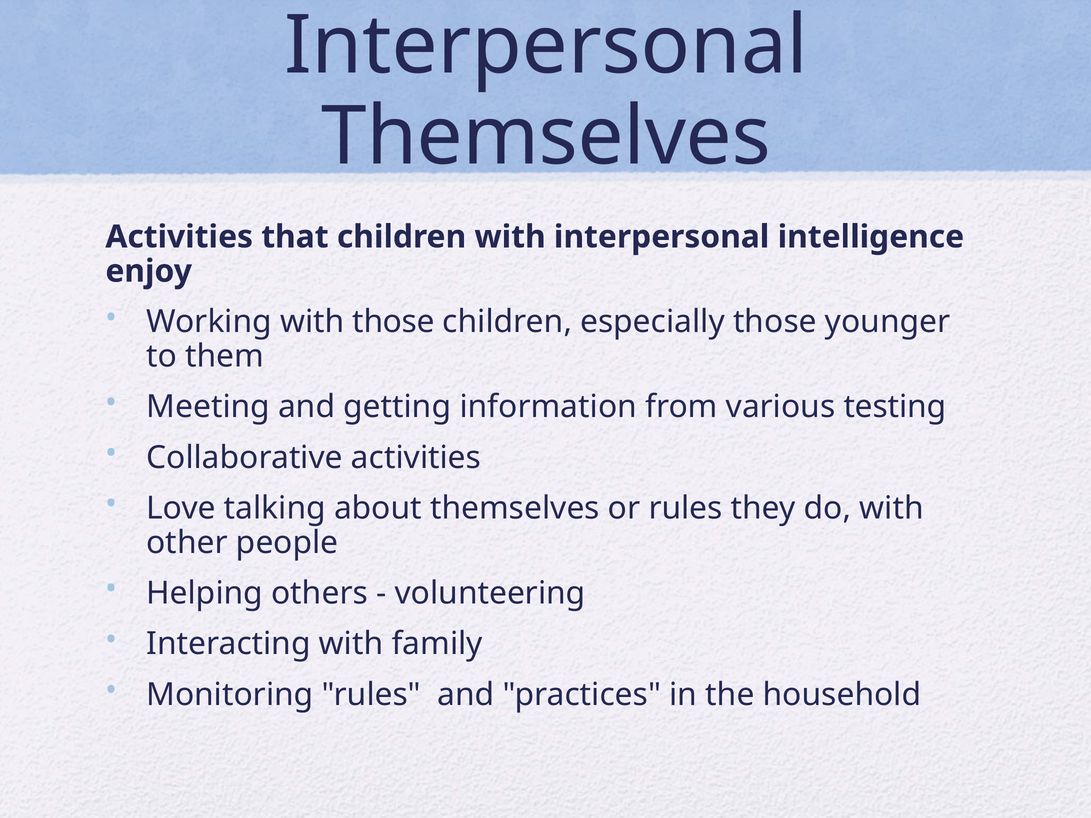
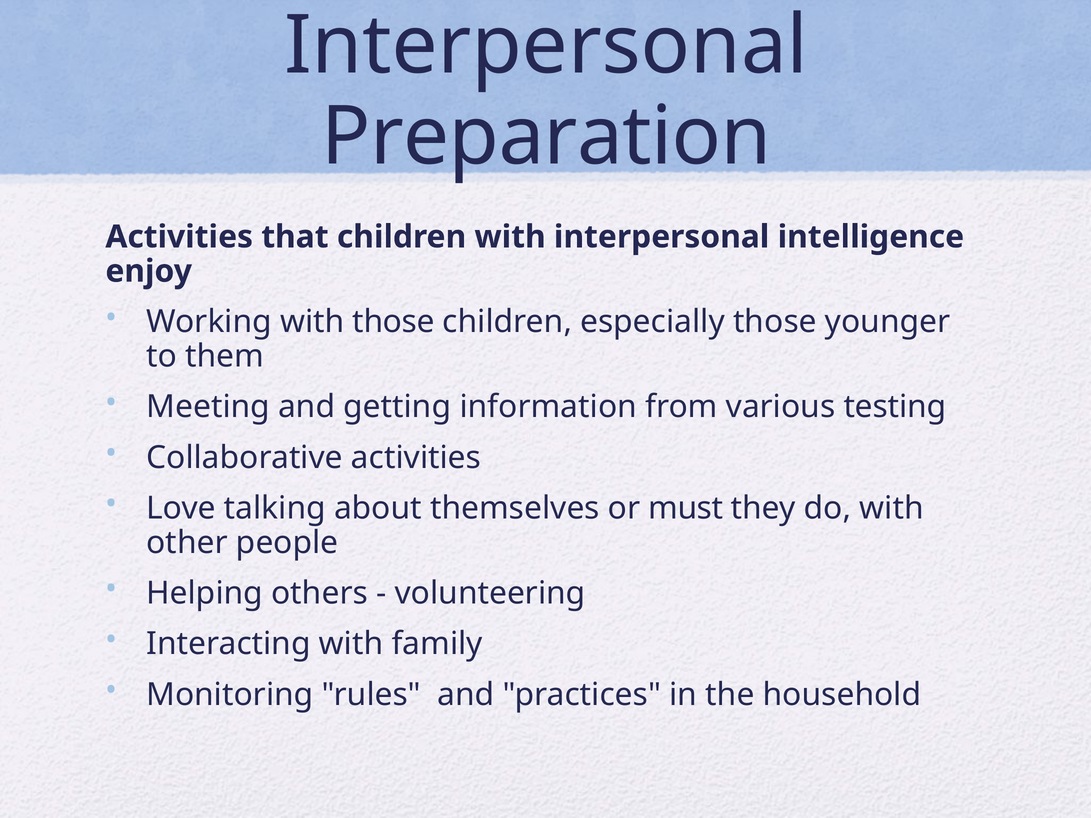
Themselves: Themselves -> Preparation (546, 137)
or rules: rules -> must (686, 508)
